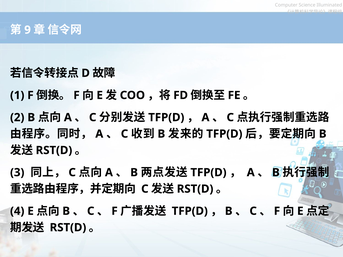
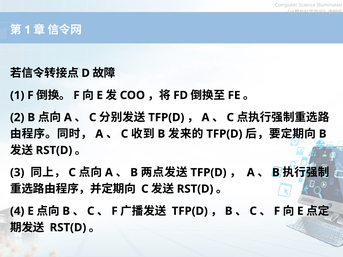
9: 9 -> 1 (28, 30)
